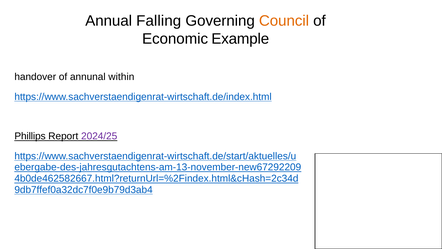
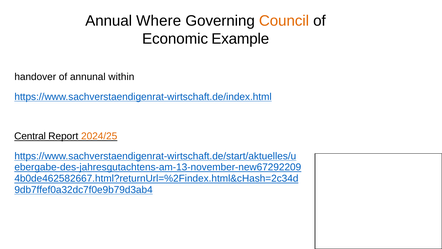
Falling: Falling -> Where (159, 21)
Phillips: Phillips -> Central (30, 136)
2024/25 colour: purple -> orange (99, 136)
